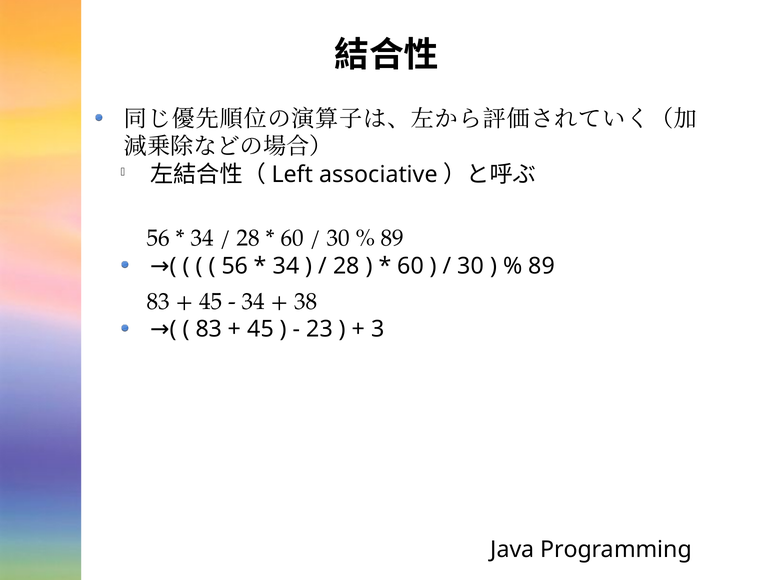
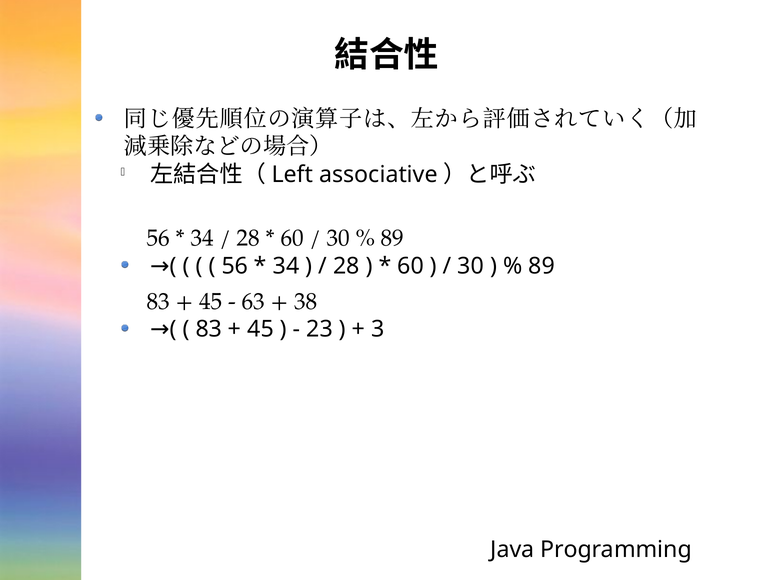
34: 34 -> 63 (253, 301)
